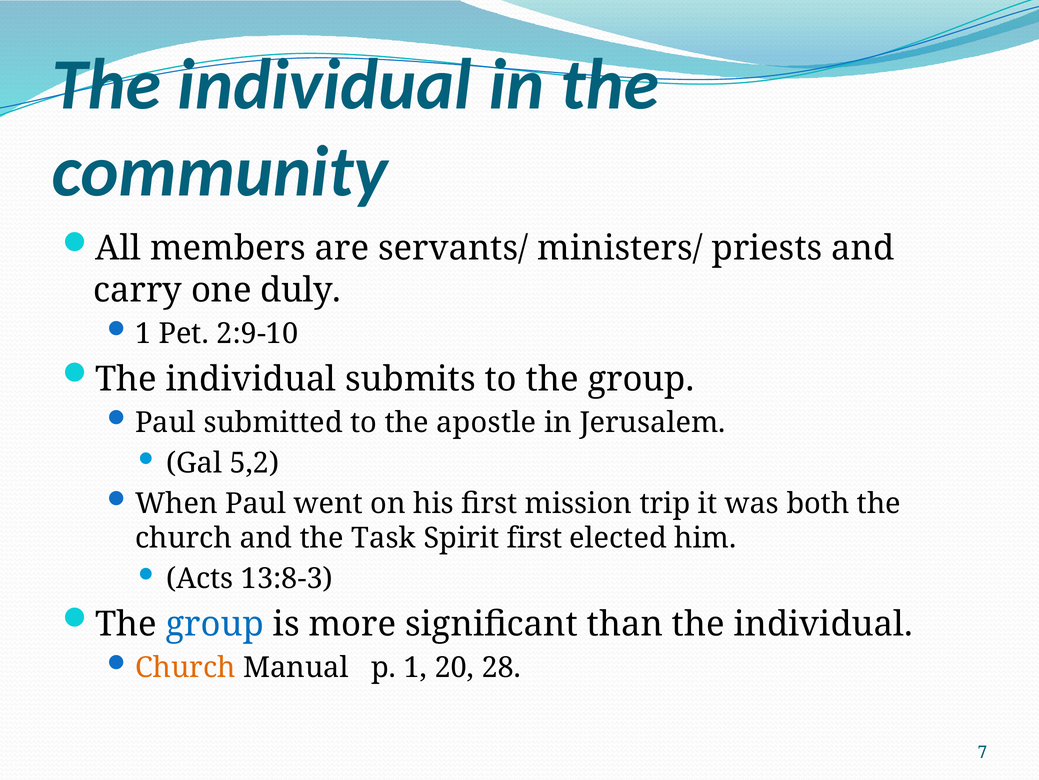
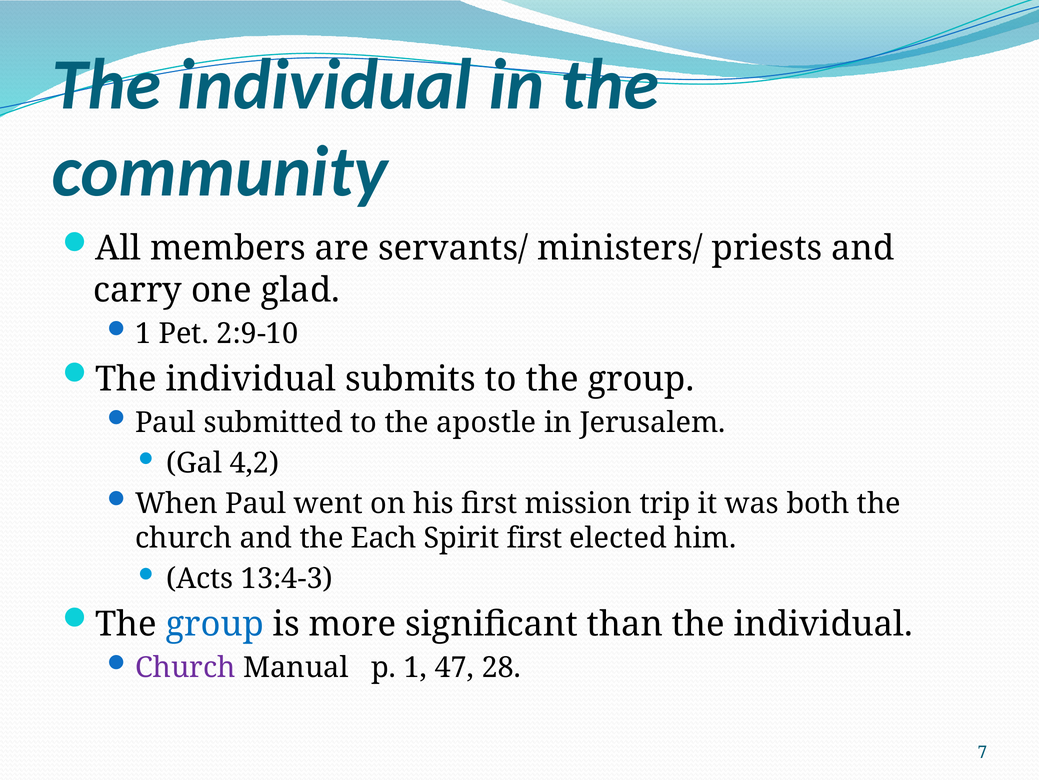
duly: duly -> glad (300, 290)
5,2: 5,2 -> 4,2 (254, 463)
Task: Task -> Each (384, 538)
13:8-3: 13:8-3 -> 13:4-3 (287, 578)
Church colour: orange -> purple (185, 667)
20: 20 -> 47 (454, 667)
